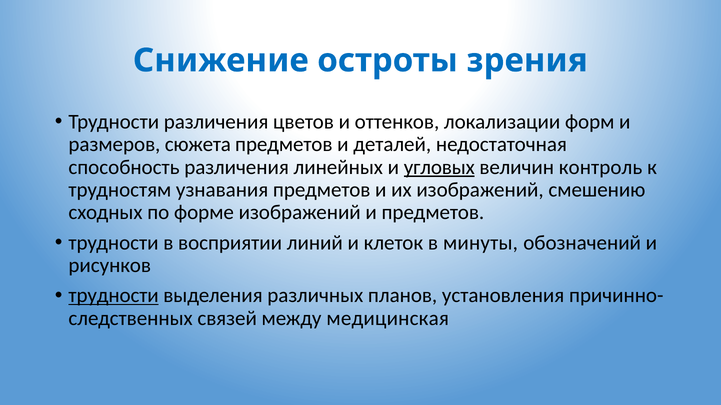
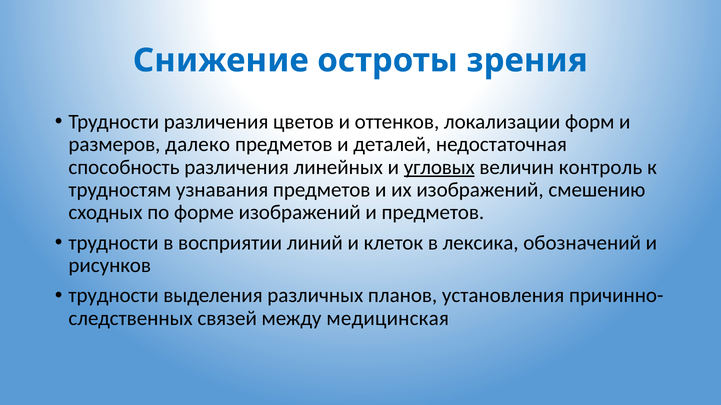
сюжета: сюжета -> далеко (198, 145)
минуты: минуты -> лексика (481, 243)
трудности underline: present -> none (114, 296)
